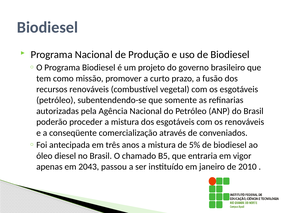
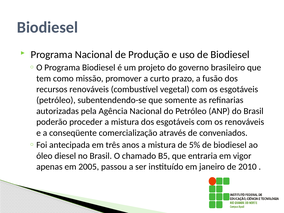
2043: 2043 -> 2005 (89, 167)
